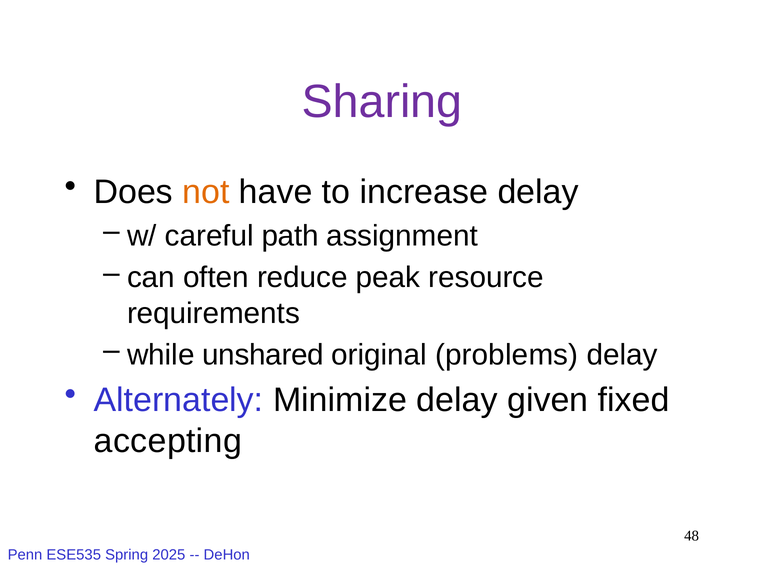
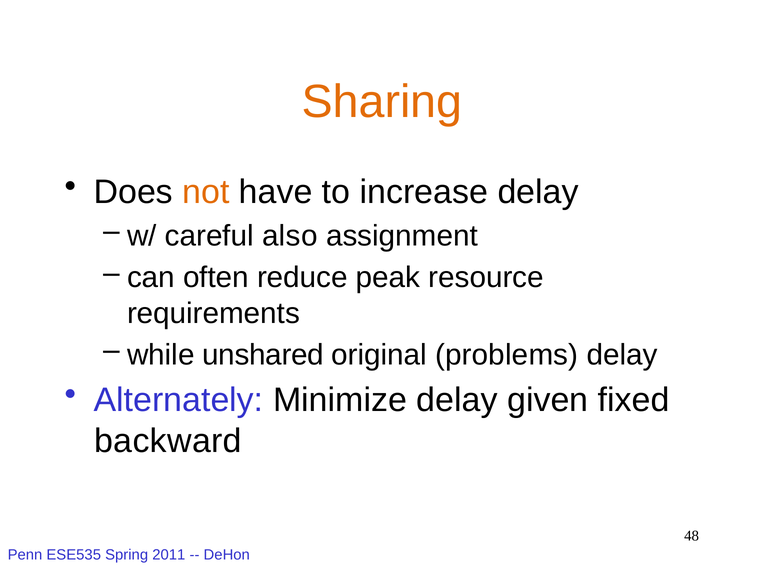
Sharing colour: purple -> orange (382, 102)
path: path -> also (290, 236)
accepting: accepting -> backward (168, 441)
2025: 2025 -> 2011 (169, 555)
